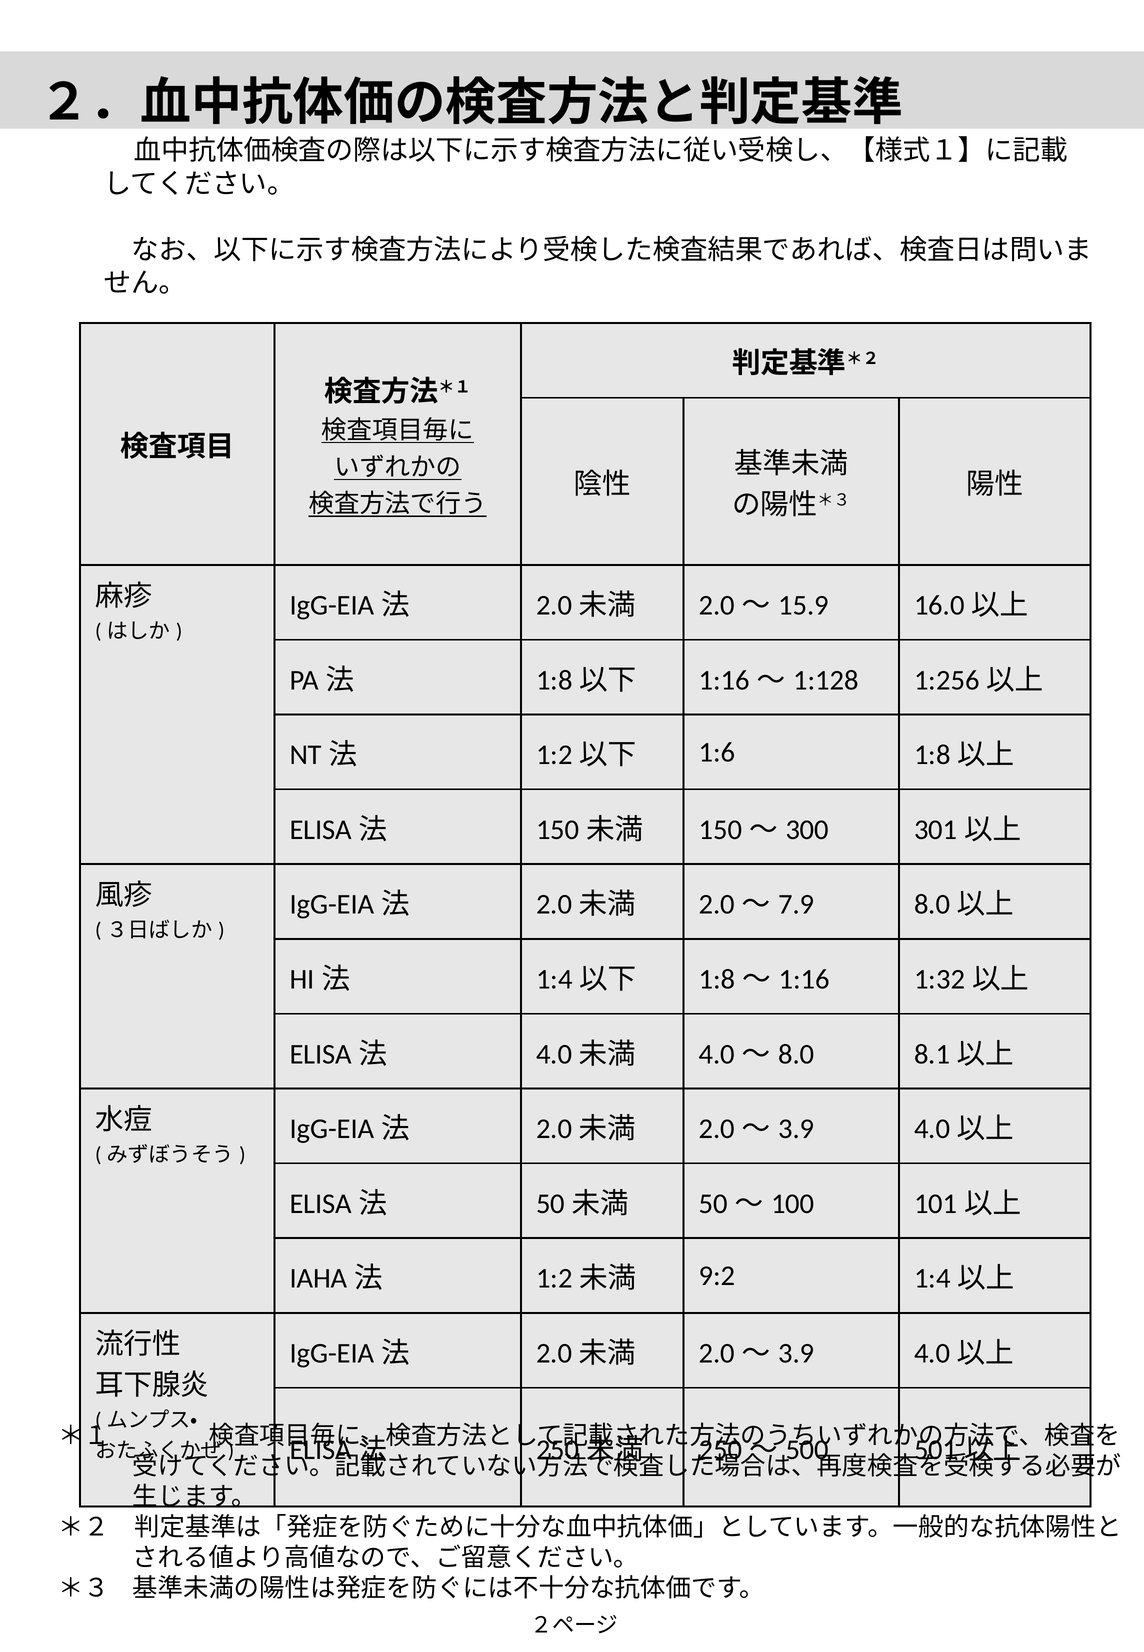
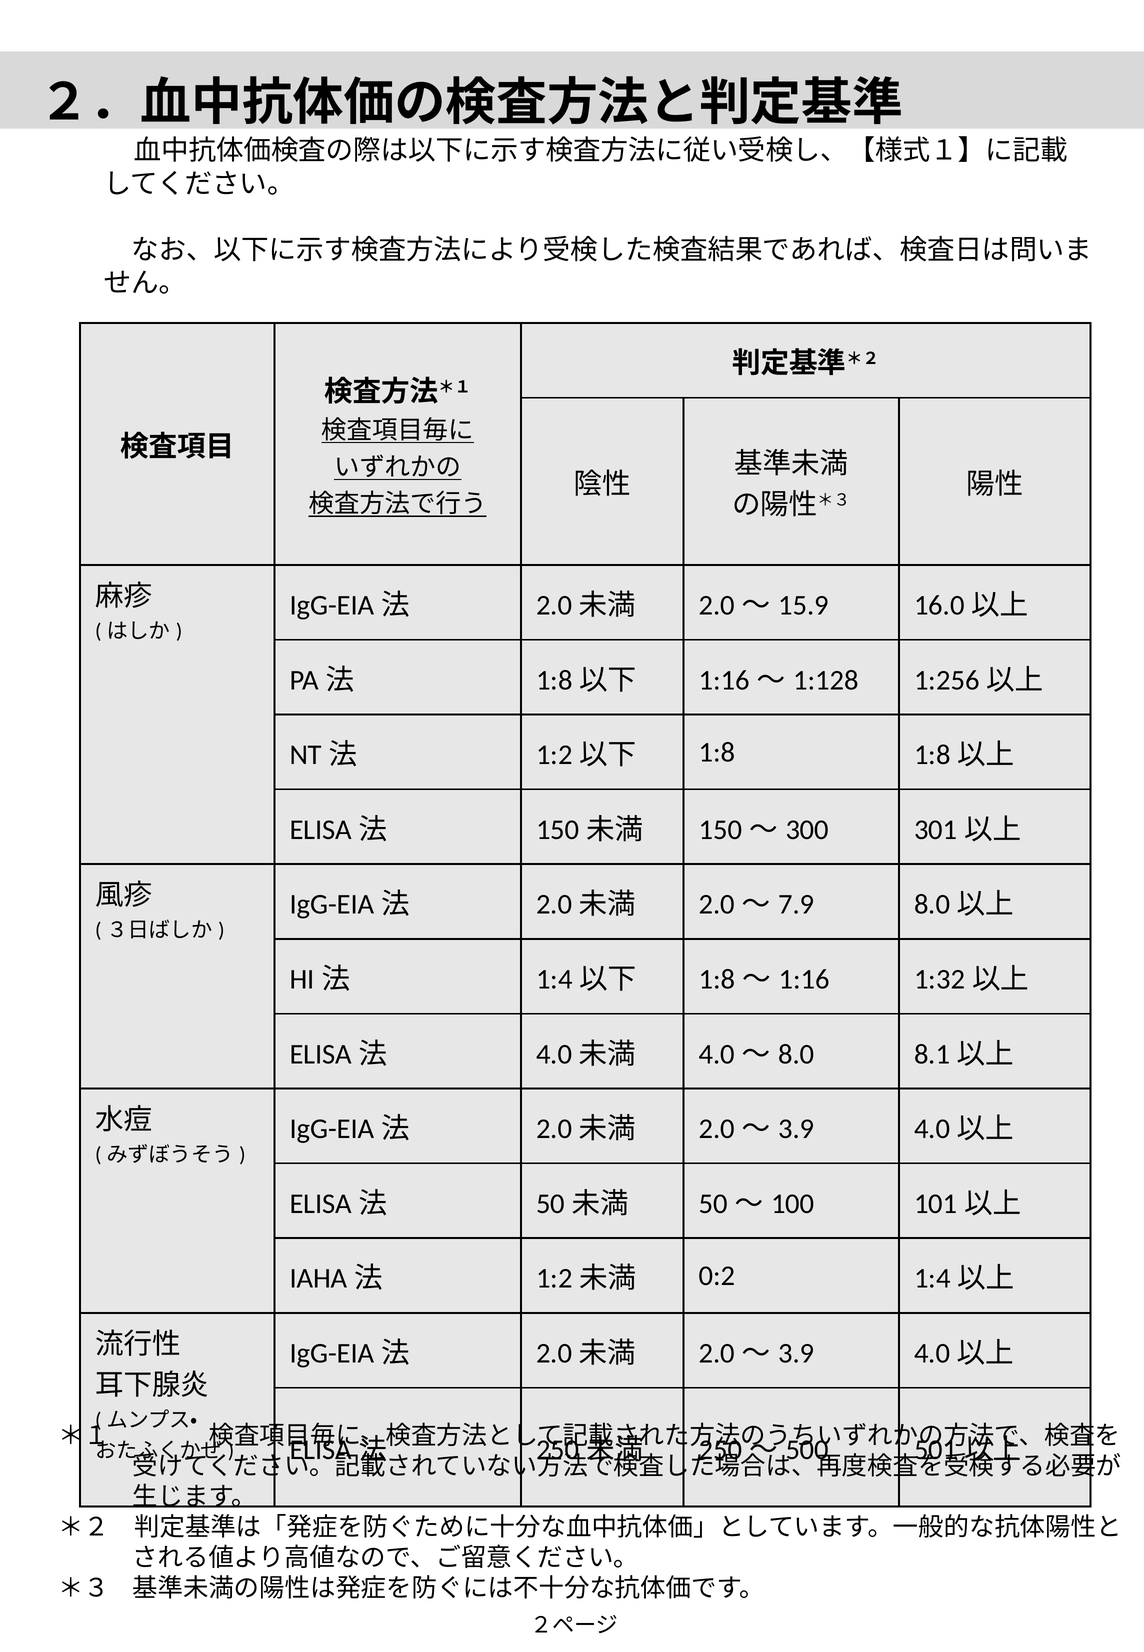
1:6: 1:6 -> 1:8 (717, 752)
9:2: 9:2 -> 0:2 (717, 1276)
